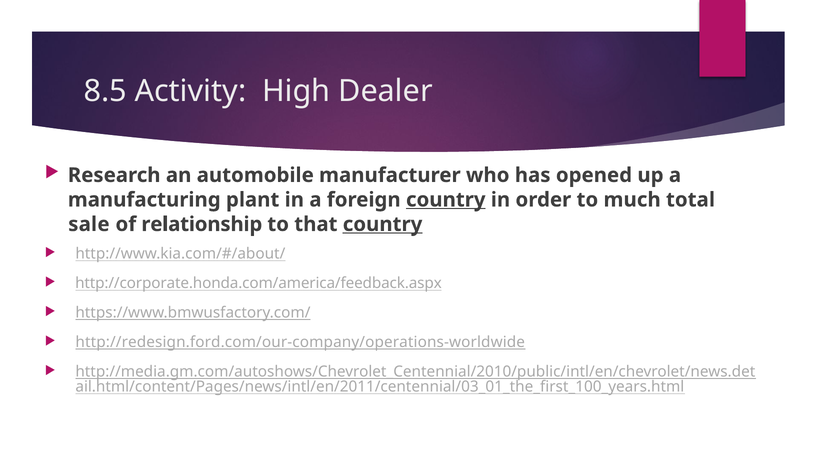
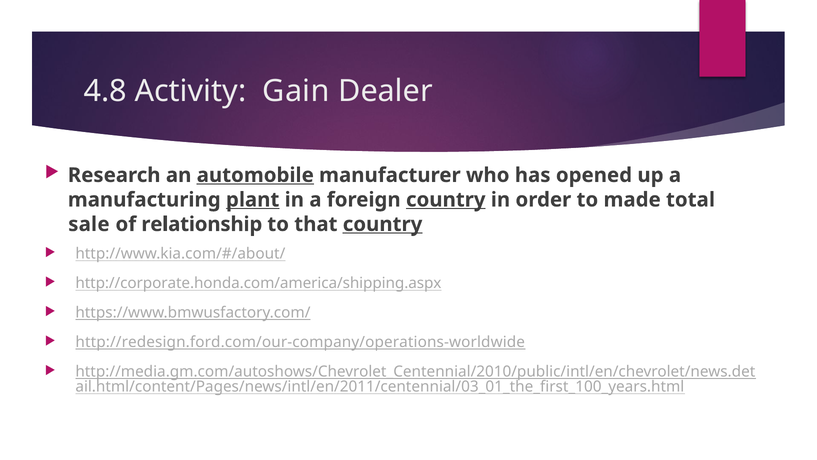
8.5: 8.5 -> 4.8 (105, 91)
High: High -> Gain (296, 91)
automobile underline: none -> present (255, 175)
plant underline: none -> present (253, 200)
much: much -> made (632, 200)
http://corporate.honda.com/america/feedback.aspx: http://corporate.honda.com/america/feedback.aspx -> http://corporate.honda.com/america/shipping.aspx (258, 283)
